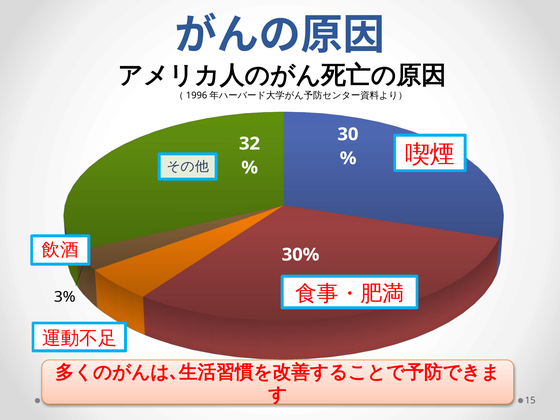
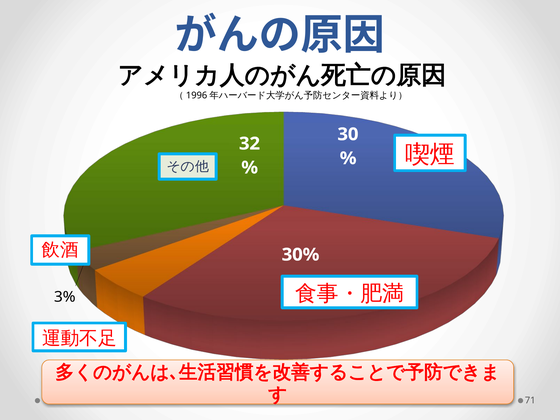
15: 15 -> 71 (530, 400)
